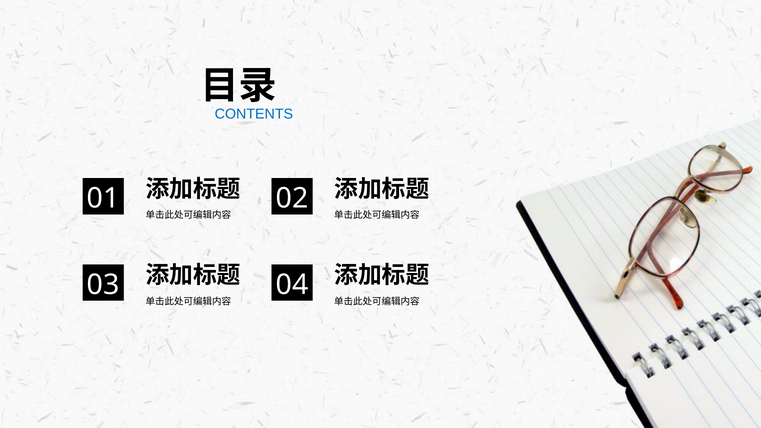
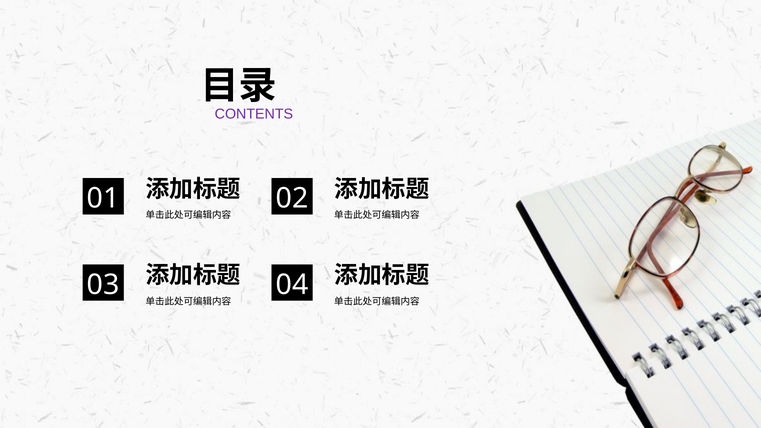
CONTENTS colour: blue -> purple (254, 114)
